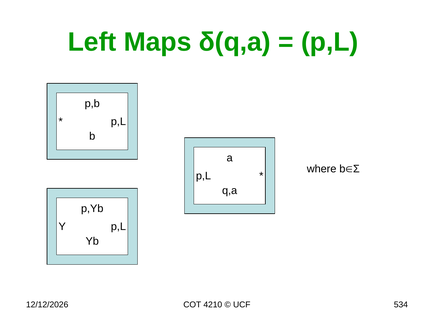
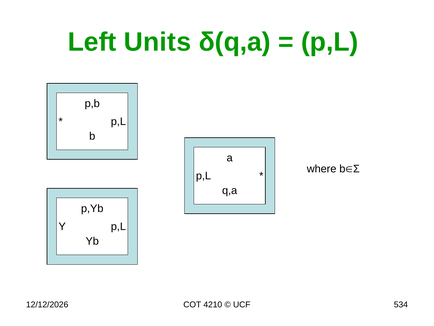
Maps: Maps -> Units (157, 42)
